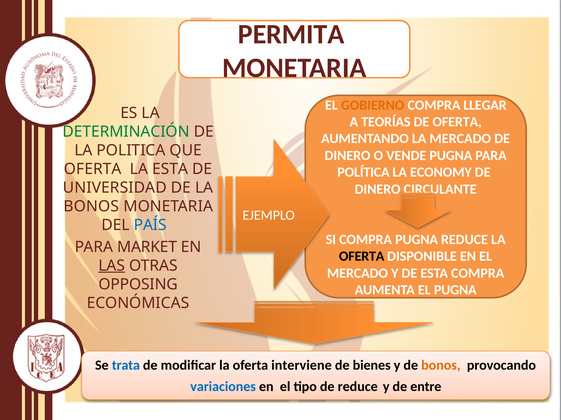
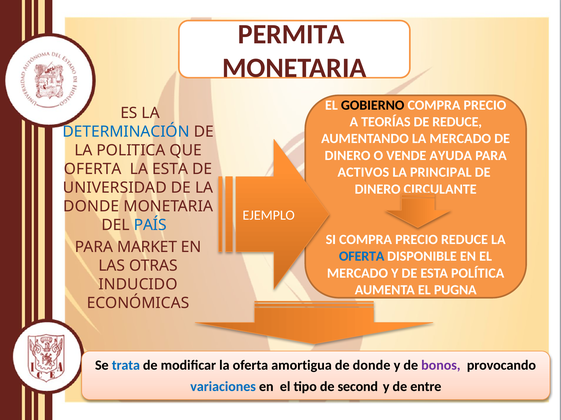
GOBIERNO colour: orange -> black (373, 105)
LLEGAR: LLEGAR -> PRECIO (485, 105)
DE OFERTA: OFERTA -> REDUCE (457, 122)
DETERMINACIÓN colour: green -> blue (126, 132)
VENDE PUGNA: PUGNA -> AYUDA (451, 156)
POLÍTICA: POLÍTICA -> ACTIVOS (363, 173)
ECONOMY: ECONOMY -> PRINCIPAL (441, 173)
BONOS: BONOS -> DONDE (91, 207)
PUGNA: PUGNA -> PRECIO (417, 240)
OFERTA colour: black -> blue (362, 257)
LAS underline: present -> none (112, 266)
ESTA COMPRA: COMPRA -> POLÍTICA (478, 274)
OPPOSING: OPPOSING -> INDUCIDO (138, 285)
interviene: interviene -> amortigua (302, 366)
de bienes: bienes -> donde (372, 366)
bonos colour: orange -> purple (441, 366)
de reduce: reduce -> second (358, 387)
